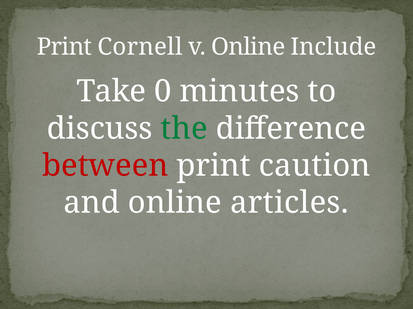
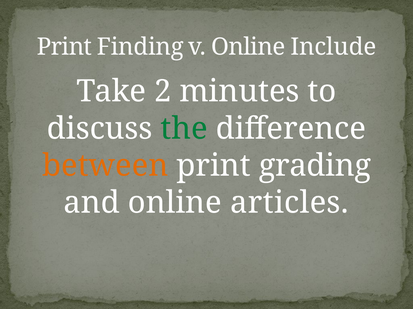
Cornell: Cornell -> Finding (140, 47)
0: 0 -> 2 (163, 92)
between colour: red -> orange (105, 166)
caution: caution -> grading (315, 166)
